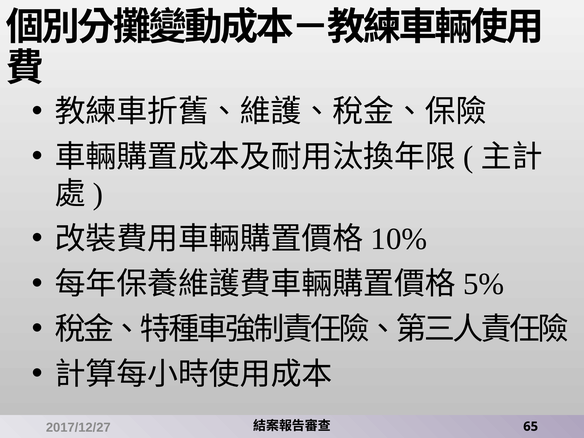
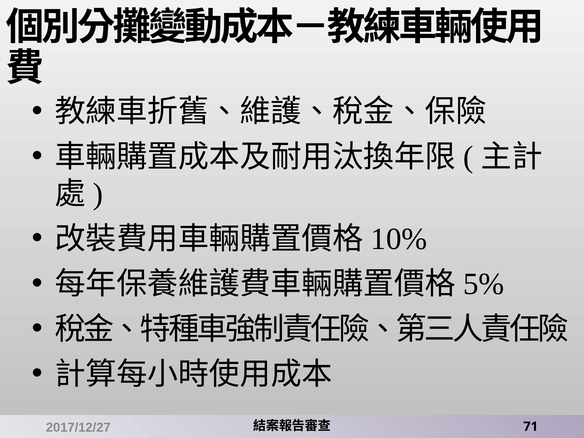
65: 65 -> 71 (531, 427)
